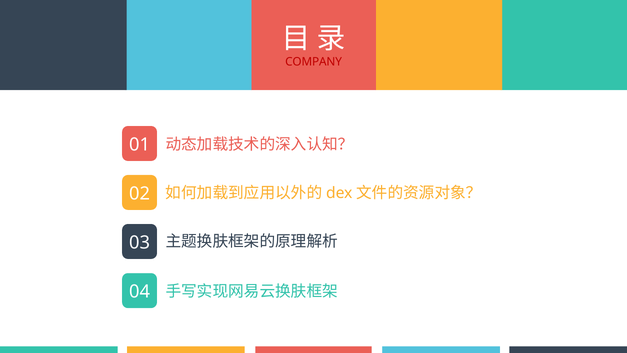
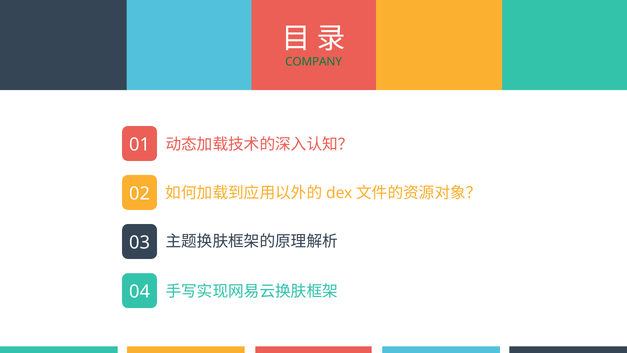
COMPANY colour: red -> green (314, 62)
